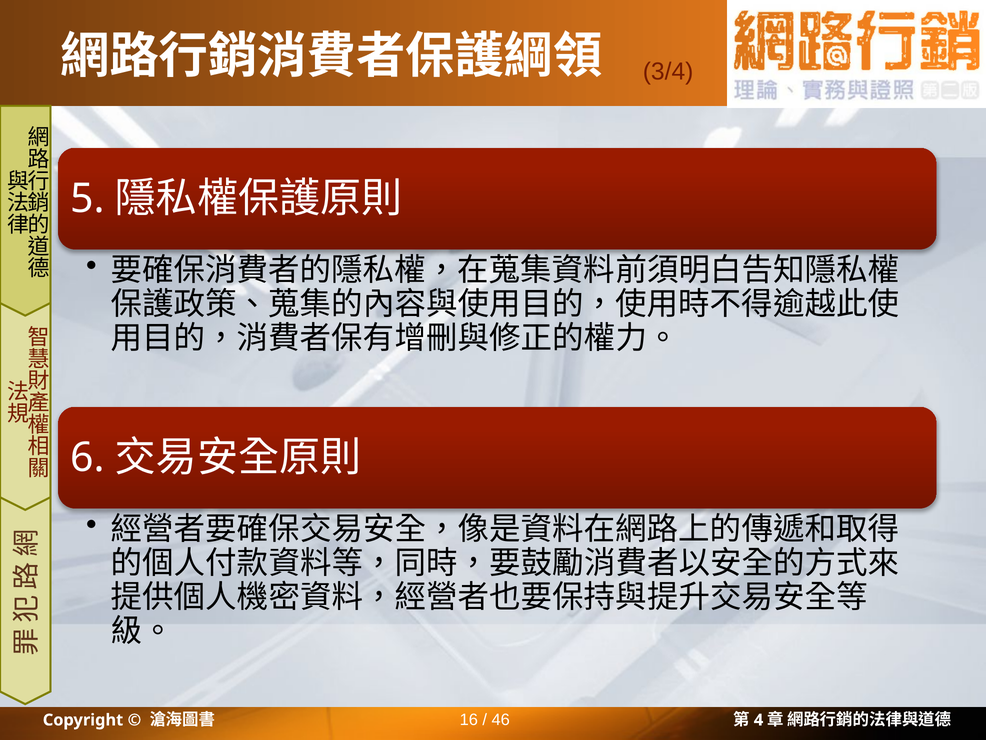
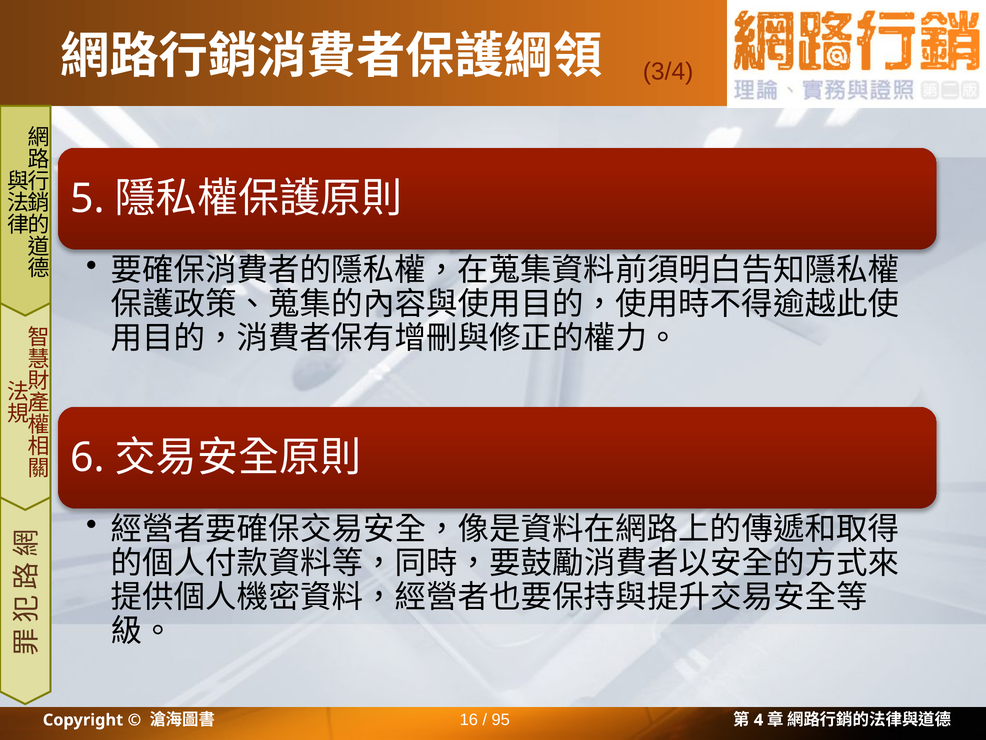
46: 46 -> 95 (501, 720)
